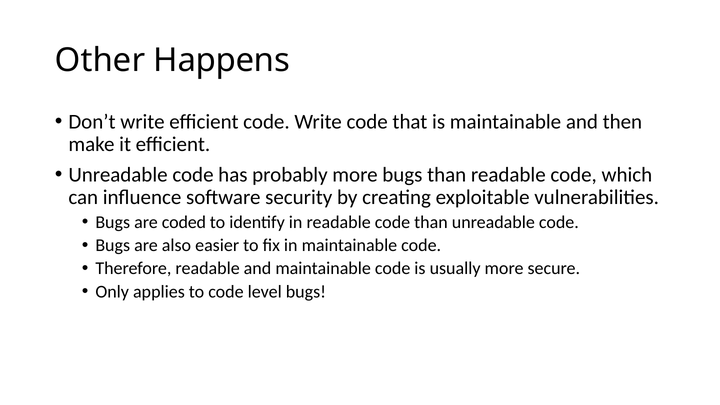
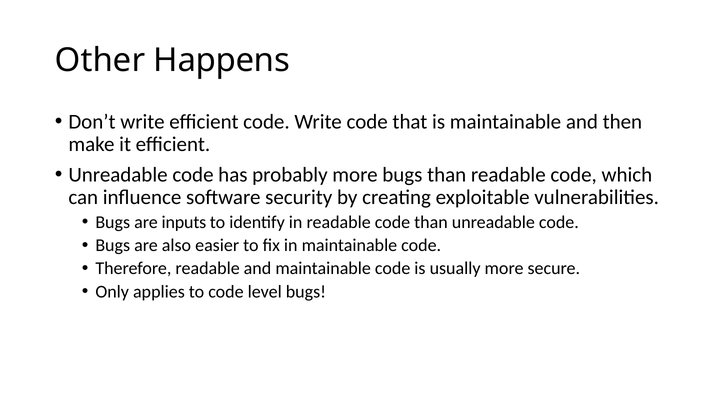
coded: coded -> inputs (184, 222)
